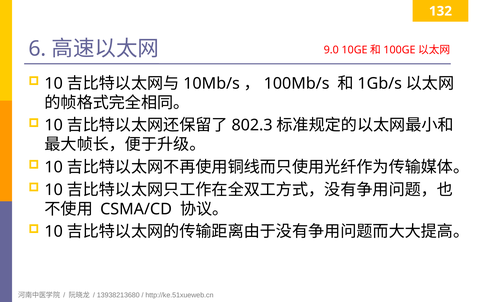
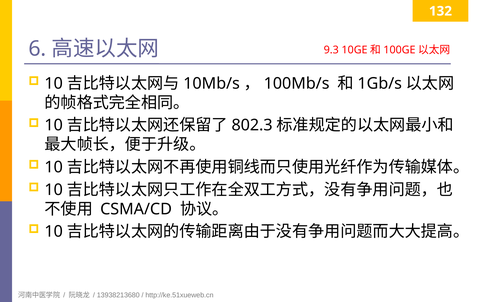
9.0: 9.0 -> 9.3 (331, 50)
